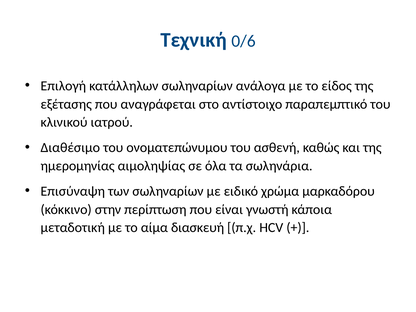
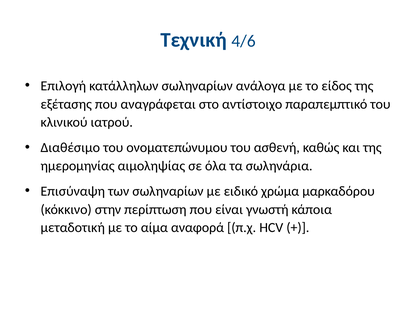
0/6: 0/6 -> 4/6 (244, 41)
διασκευή: διασκευή -> αναφορά (198, 228)
